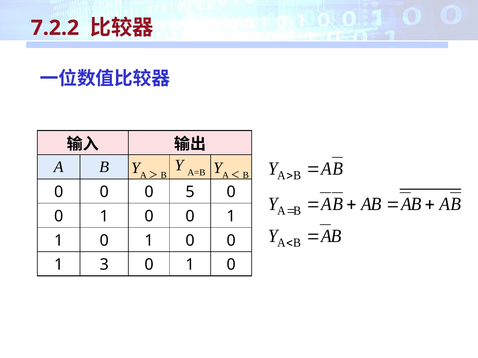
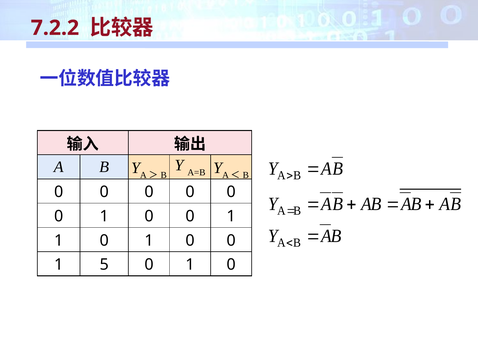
5: 5 -> 0 (190, 192)
3: 3 -> 5 (104, 265)
